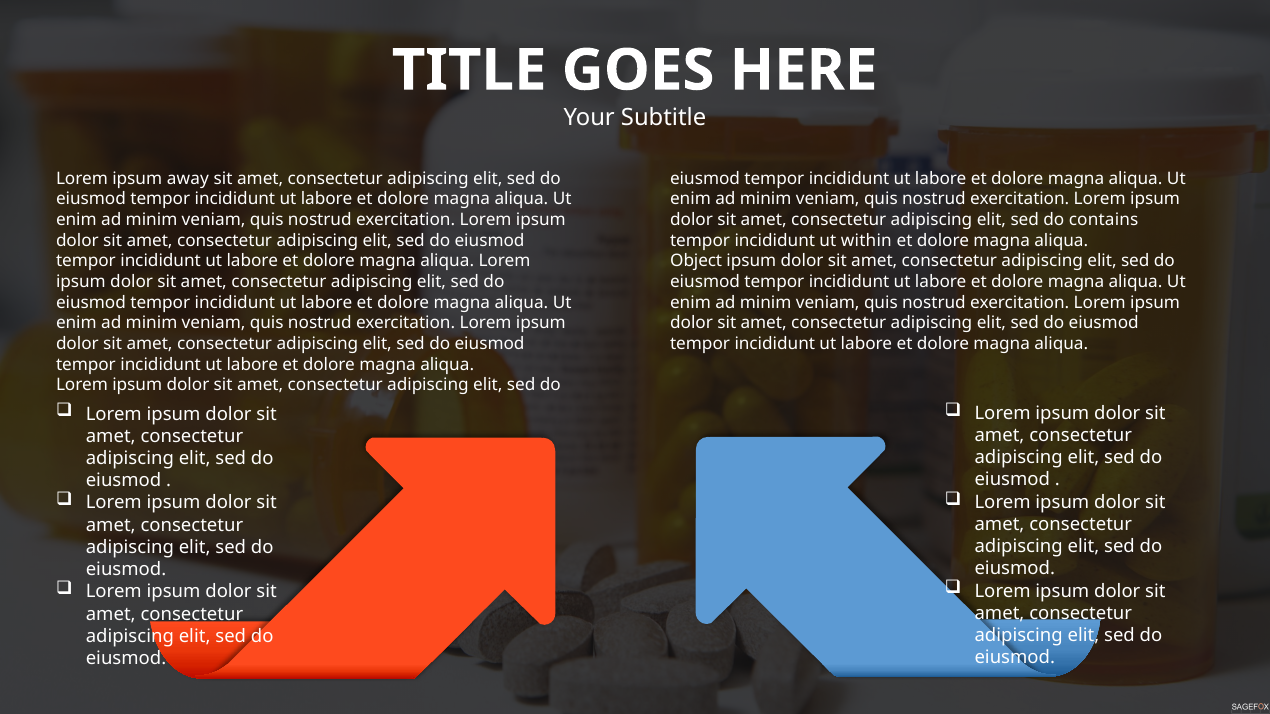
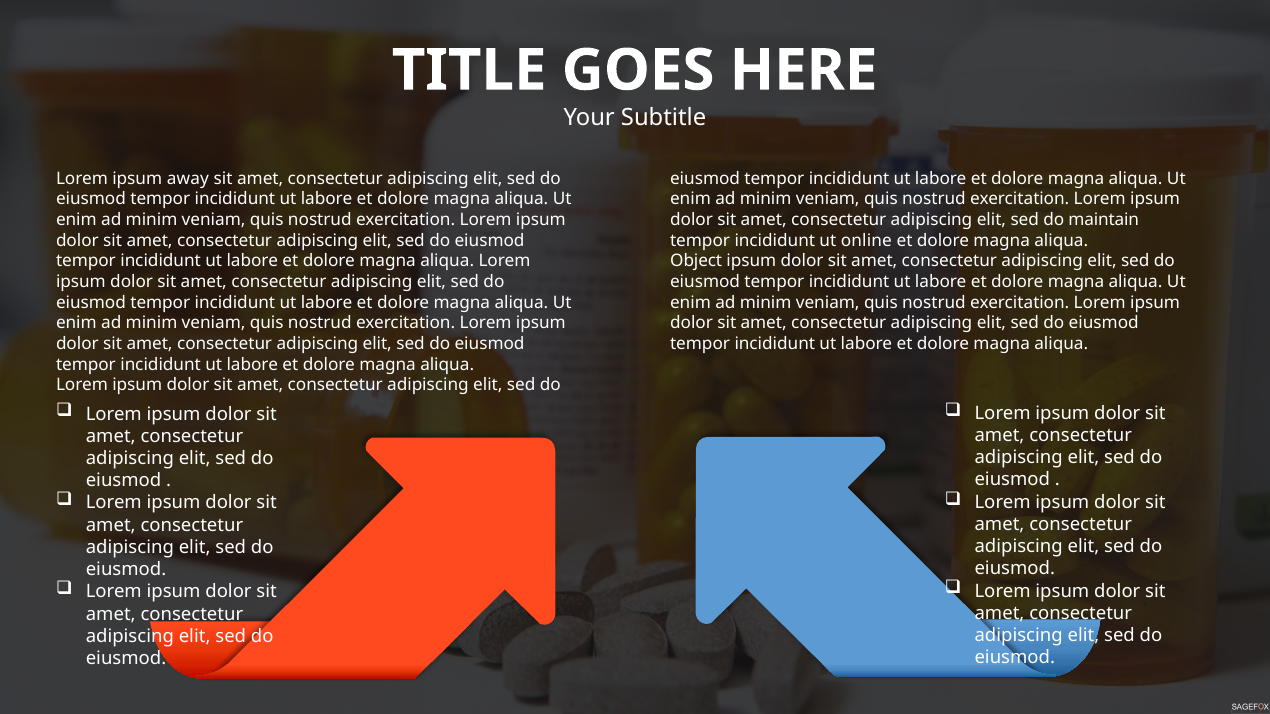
contains: contains -> maintain (1104, 220)
within: within -> online (866, 241)
